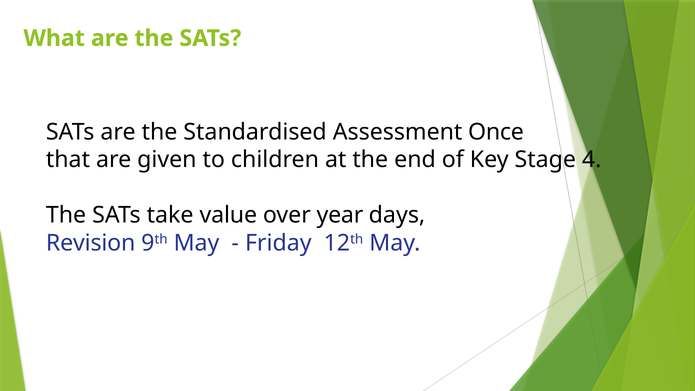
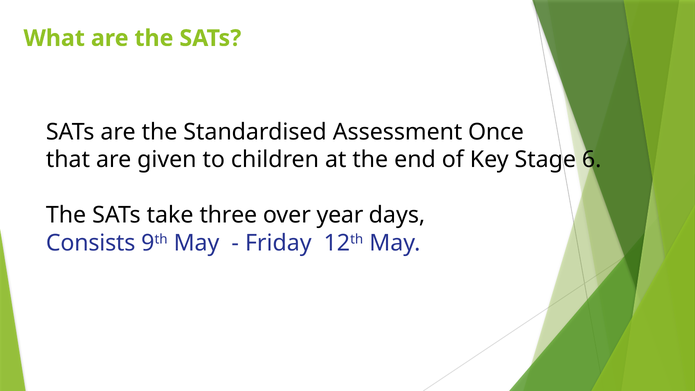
4: 4 -> 6 (592, 160)
value: value -> three (228, 215)
Revision: Revision -> Consists (91, 243)
